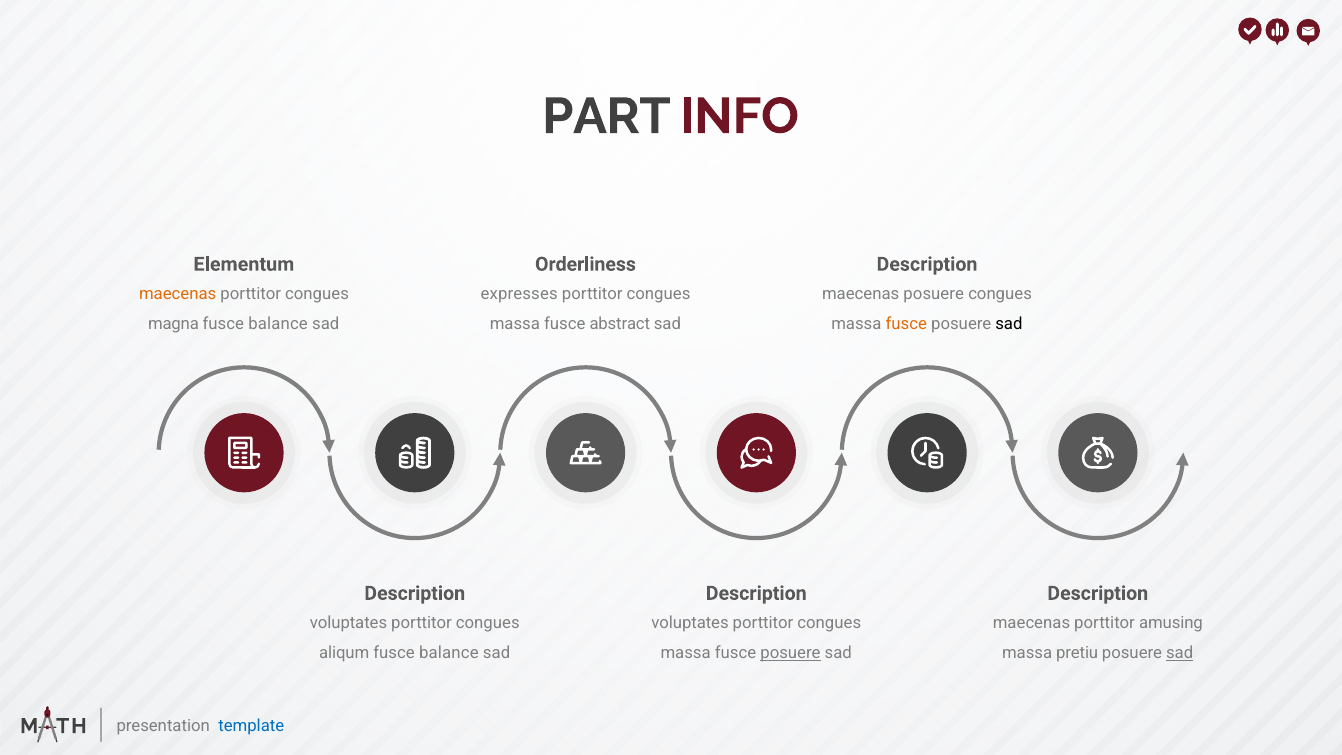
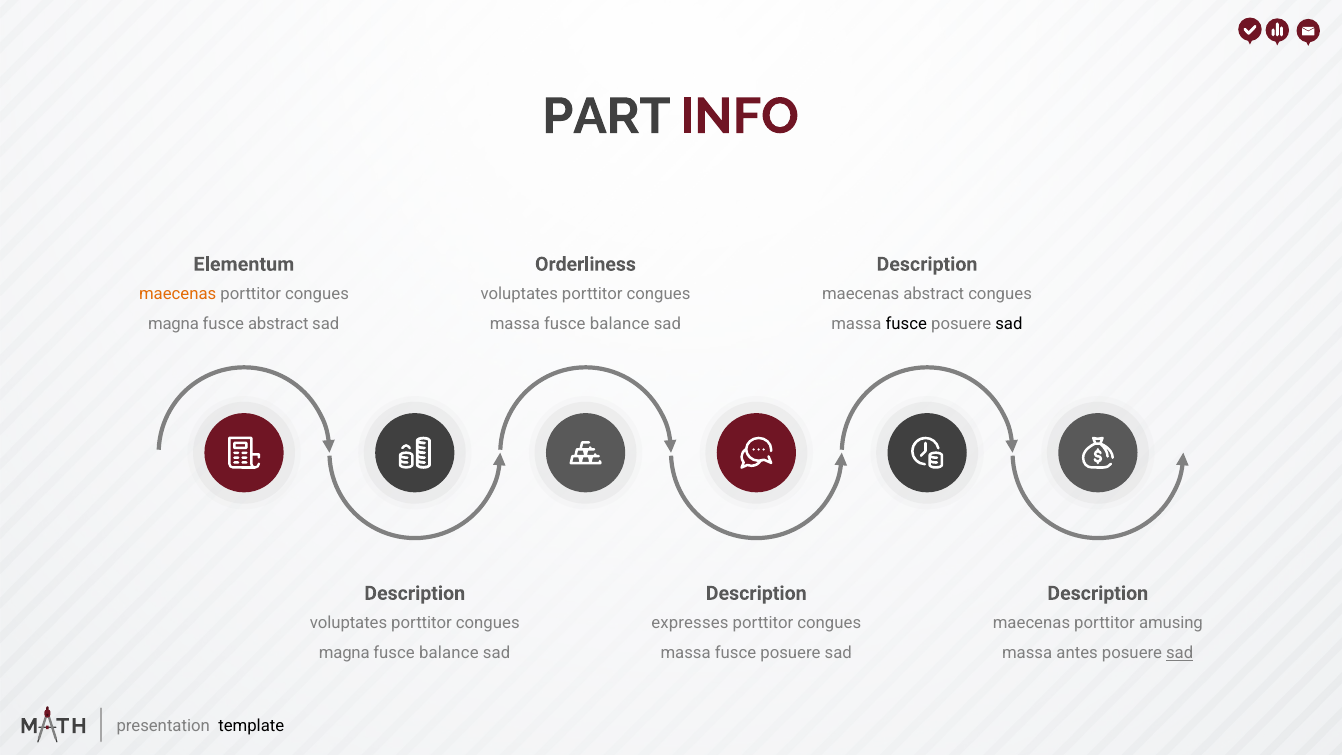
expresses: expresses -> voluptates (519, 294)
maecenas posuere: posuere -> abstract (934, 294)
balance: balance -> abstract (278, 324)
massa fusce abstract: abstract -> balance (620, 324)
fusce colour: orange -> black (906, 324)
voluptates: voluptates -> expresses (690, 623)
aliqum: aliqum -> magna (344, 653)
posuere underline: present -> none (790, 653)
pretiu: pretiu -> antes (1077, 653)
template colour: blue -> black (251, 726)
